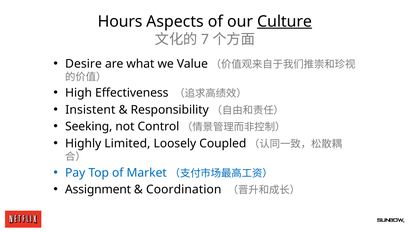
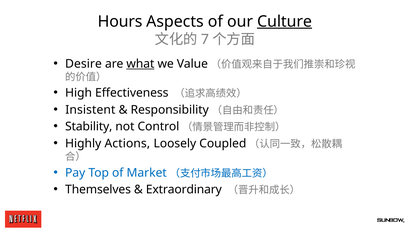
what underline: none -> present (140, 64)
Seeking: Seeking -> Stability (89, 127)
Limited: Limited -> Actions (127, 144)
Assignment: Assignment -> Themselves (98, 190)
Coordination: Coordination -> Extraordinary (184, 190)
